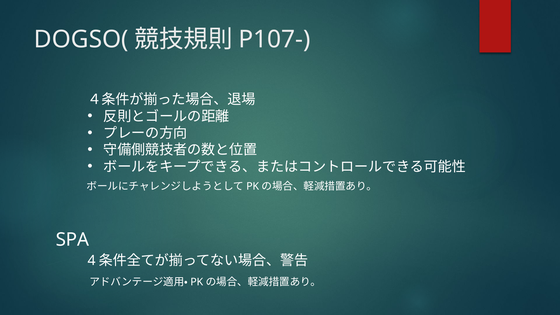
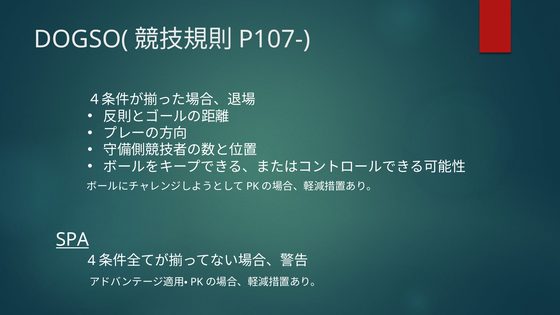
SPA underline: none -> present (72, 240)
